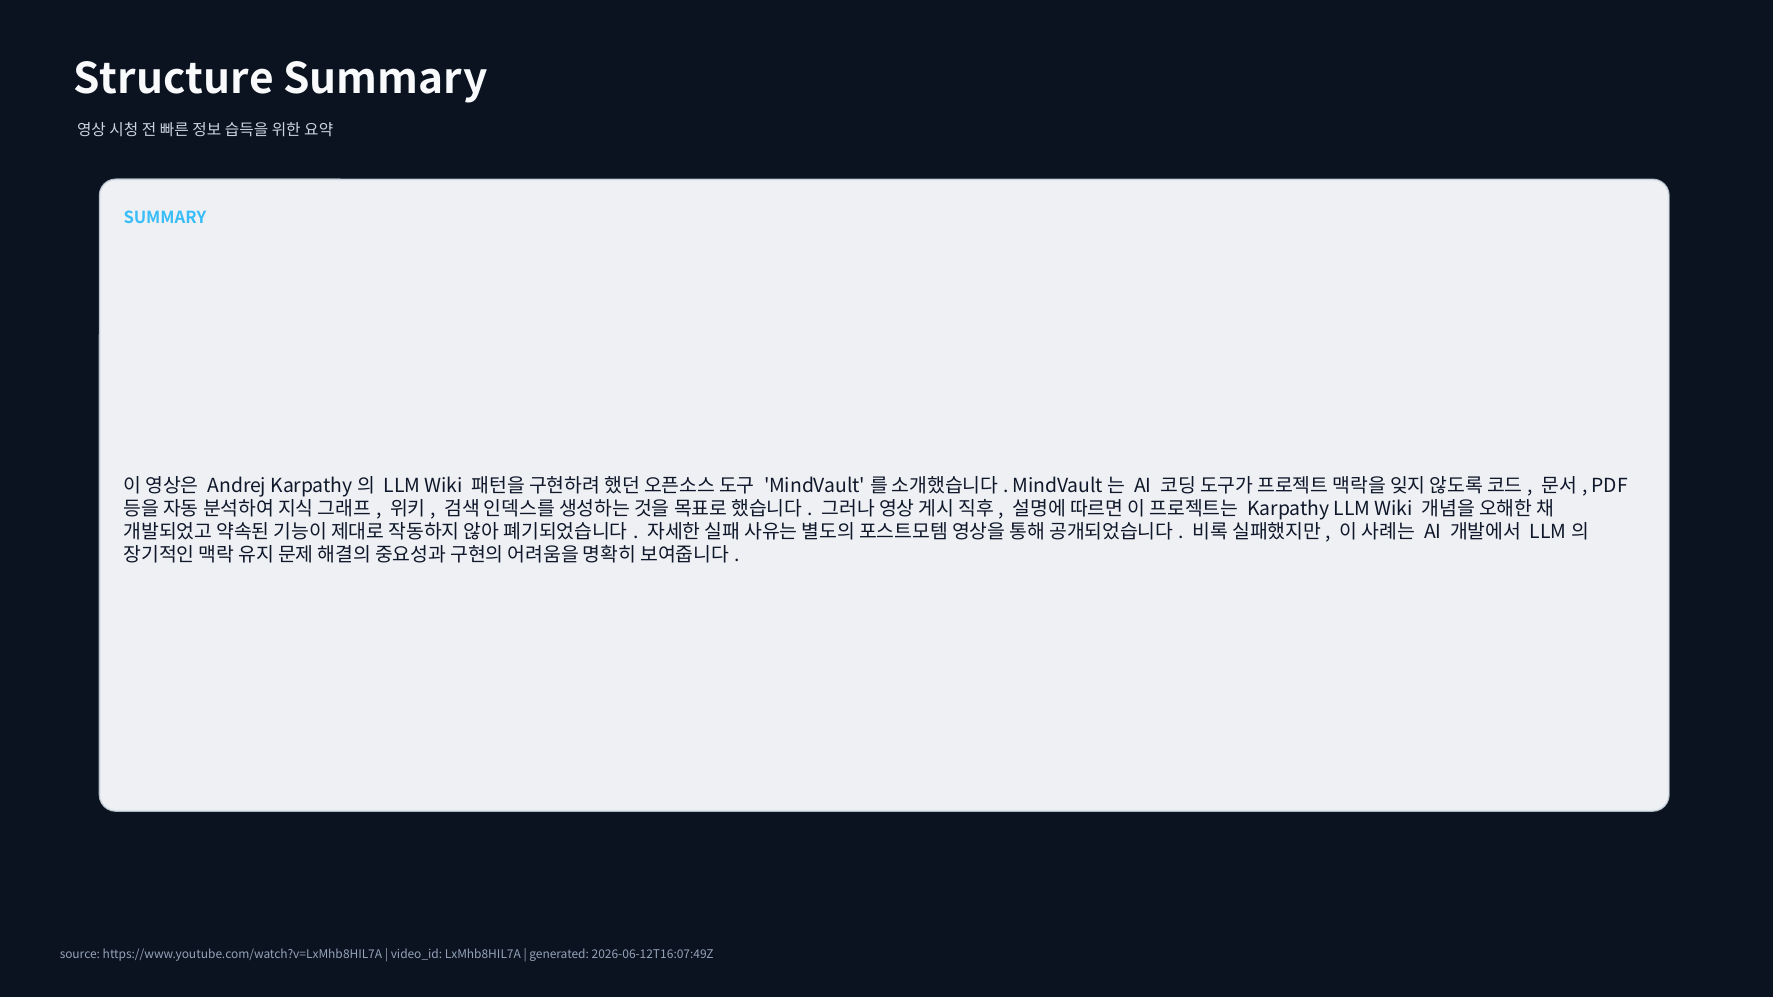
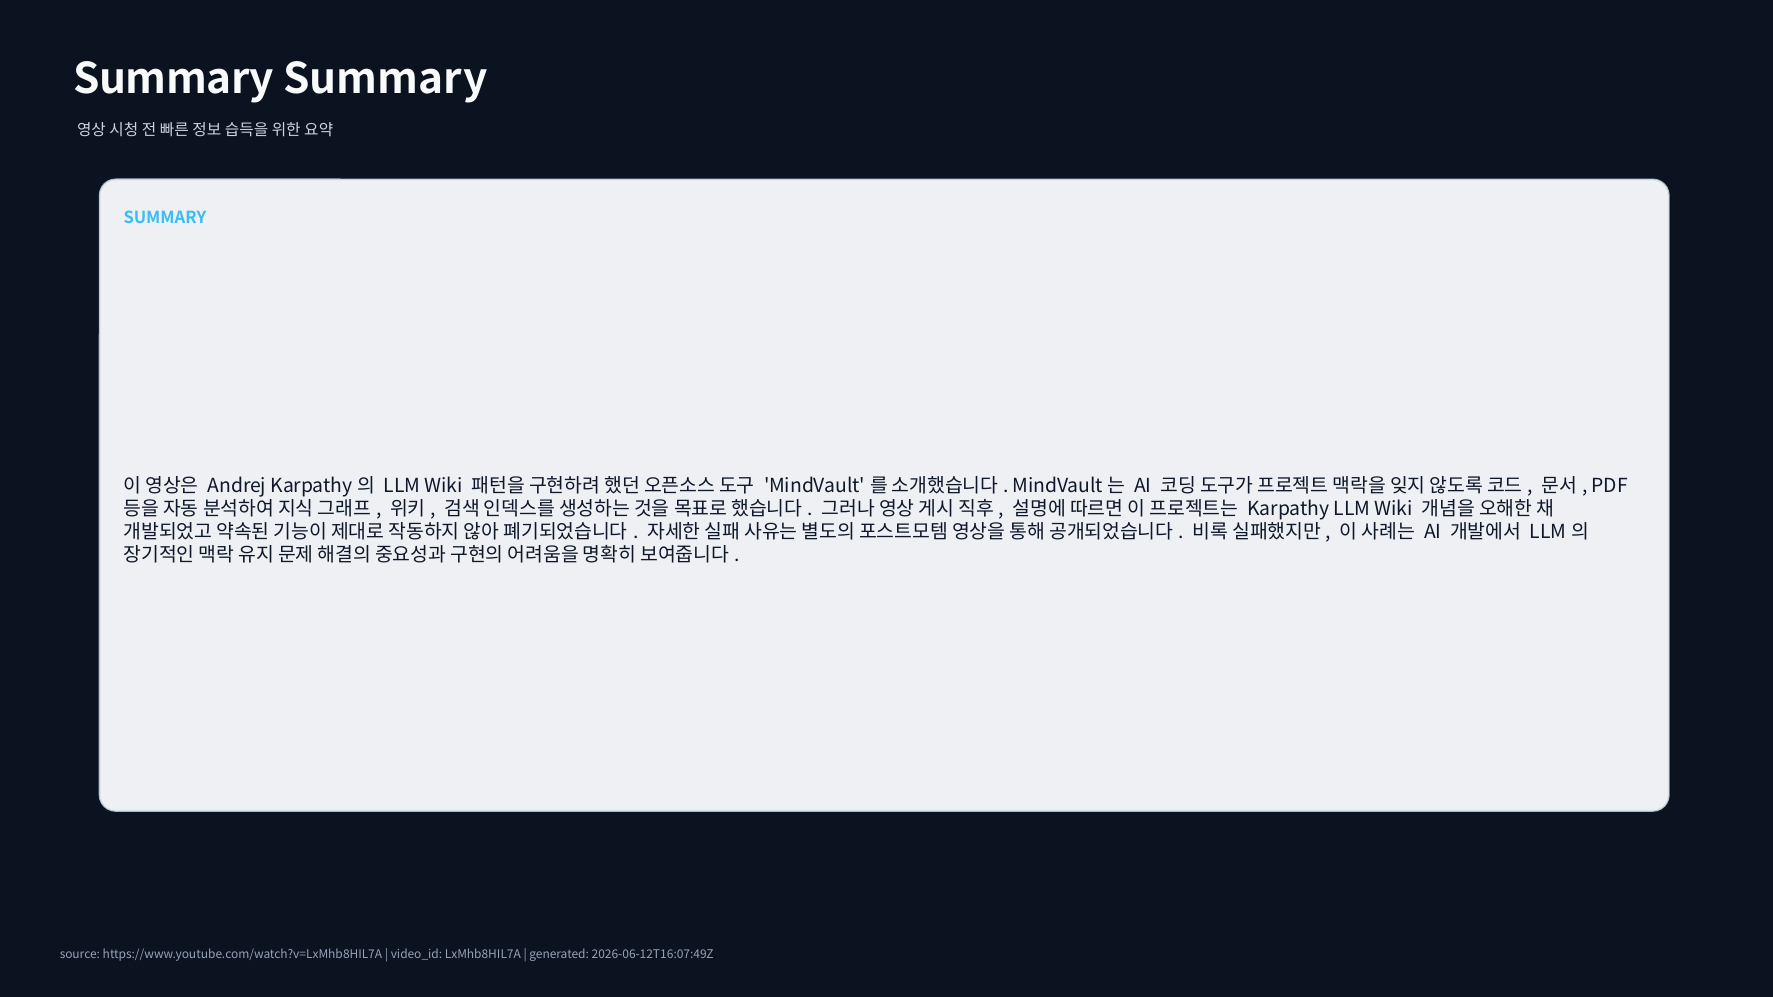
Structure: Structure -> Summary (174, 79)
